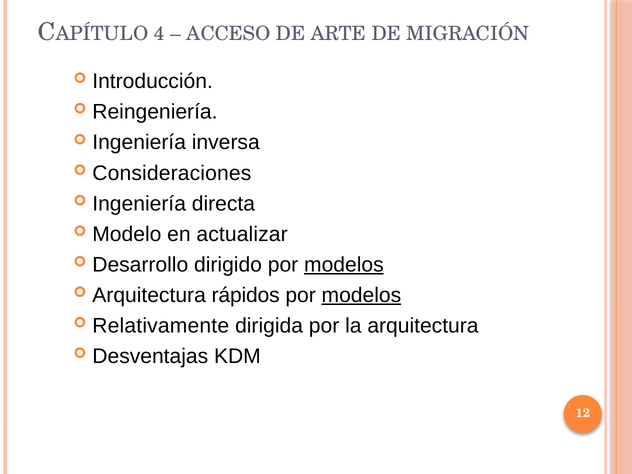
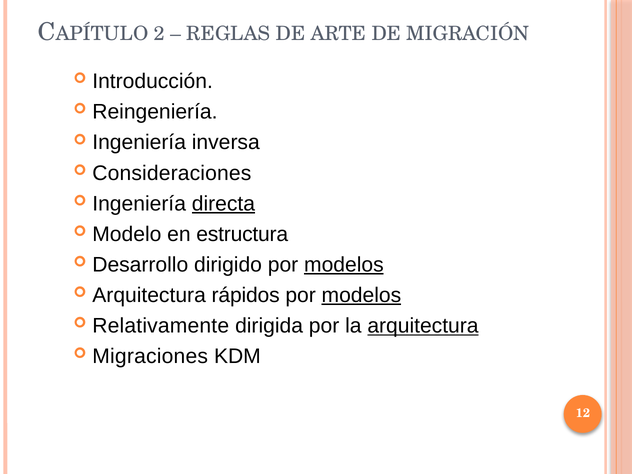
4: 4 -> 2 (159, 34)
ACCESO: ACCESO -> REGLAS (228, 34)
directa underline: none -> present (223, 204)
actualizar: actualizar -> estructura (242, 234)
arquitectura underline: none -> present (423, 326)
Desventajas: Desventajas -> Migraciones (150, 356)
